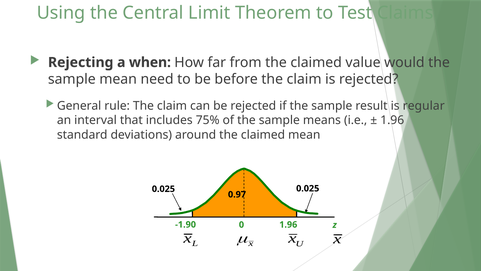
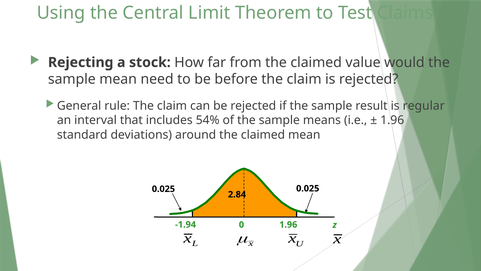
when: when -> stock (150, 62)
75%: 75% -> 54% (208, 120)
0.97: 0.97 -> 2.84 (237, 194)
-1.90: -1.90 -> -1.94 (186, 224)
